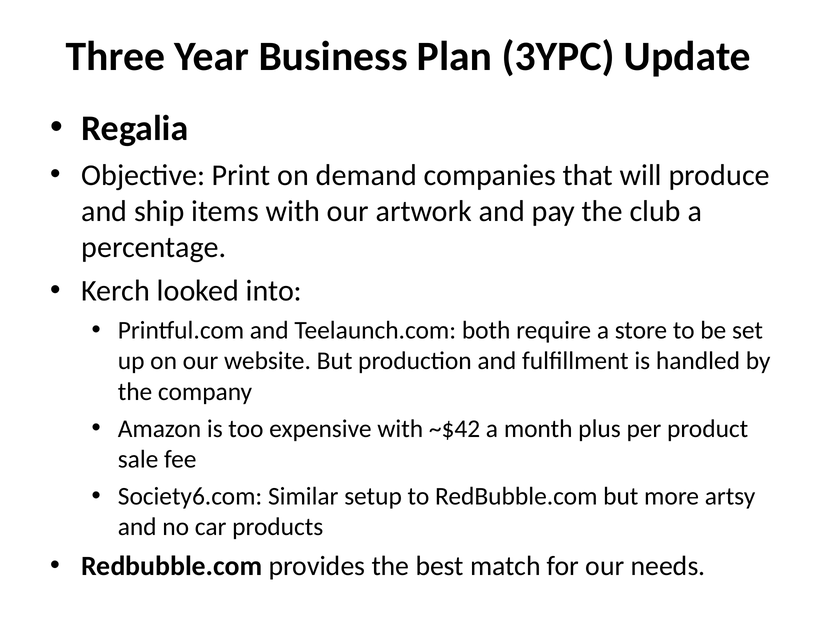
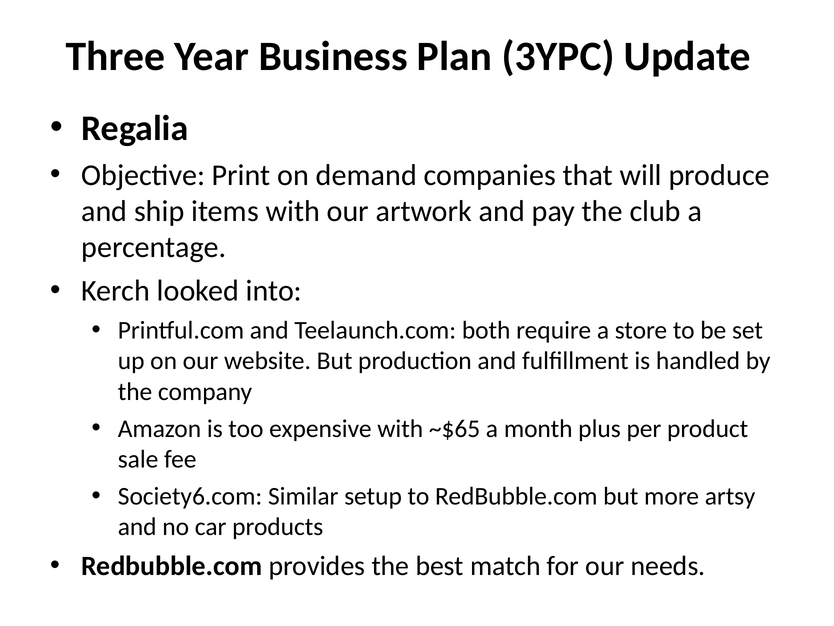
~$42: ~$42 -> ~$65 (455, 428)
